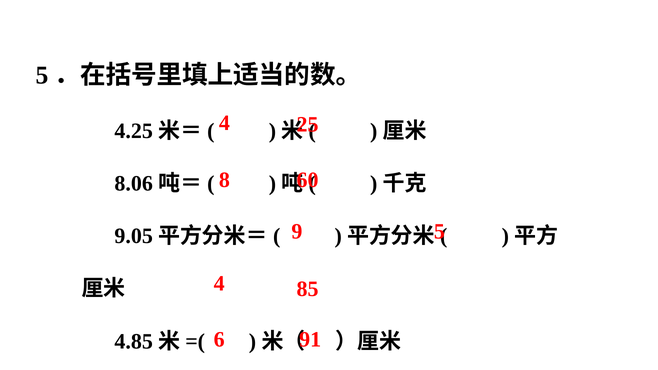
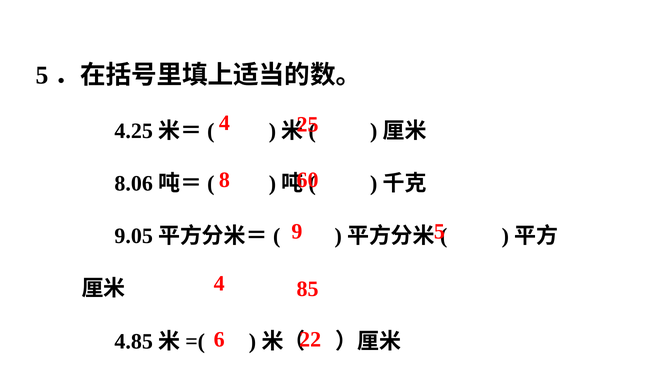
91: 91 -> 22 (310, 340)
